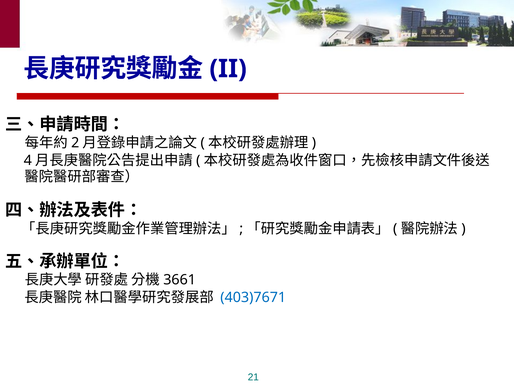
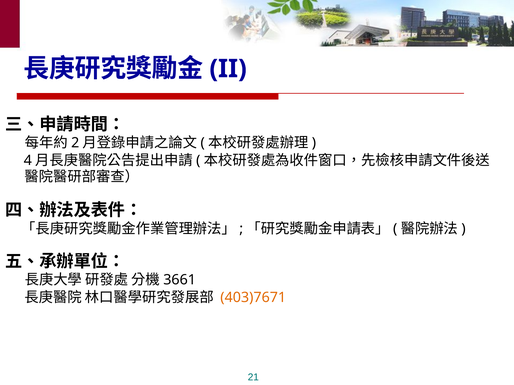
403)7671 colour: blue -> orange (253, 298)
